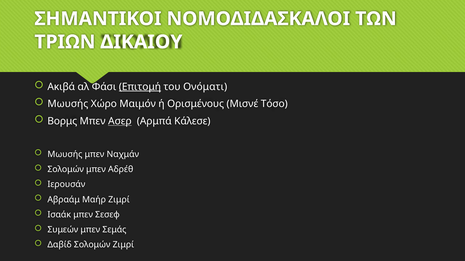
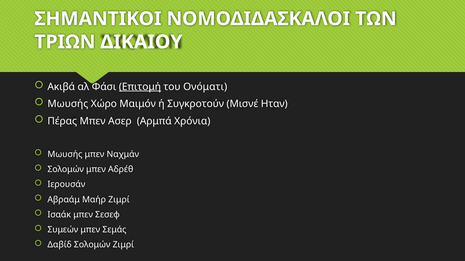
Ορισμένους: Ορισμένους -> Συγκροτούν (196, 104)
Τόσο: Τόσο -> Ηταν (274, 104)
Βορμς: Βορμς -> Πέρας (62, 121)
Ασερ underline: present -> none (120, 121)
Κάλεσε: Κάλεσε -> Χρόνια (192, 121)
